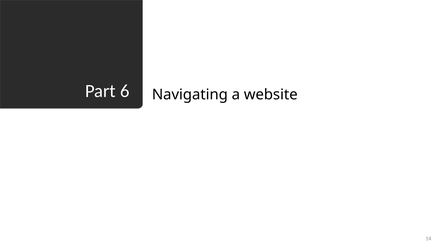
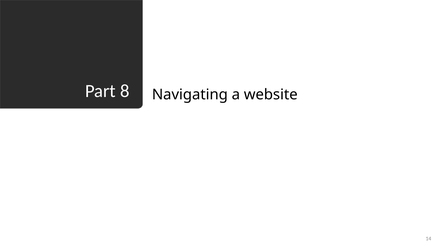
6: 6 -> 8 (125, 91)
